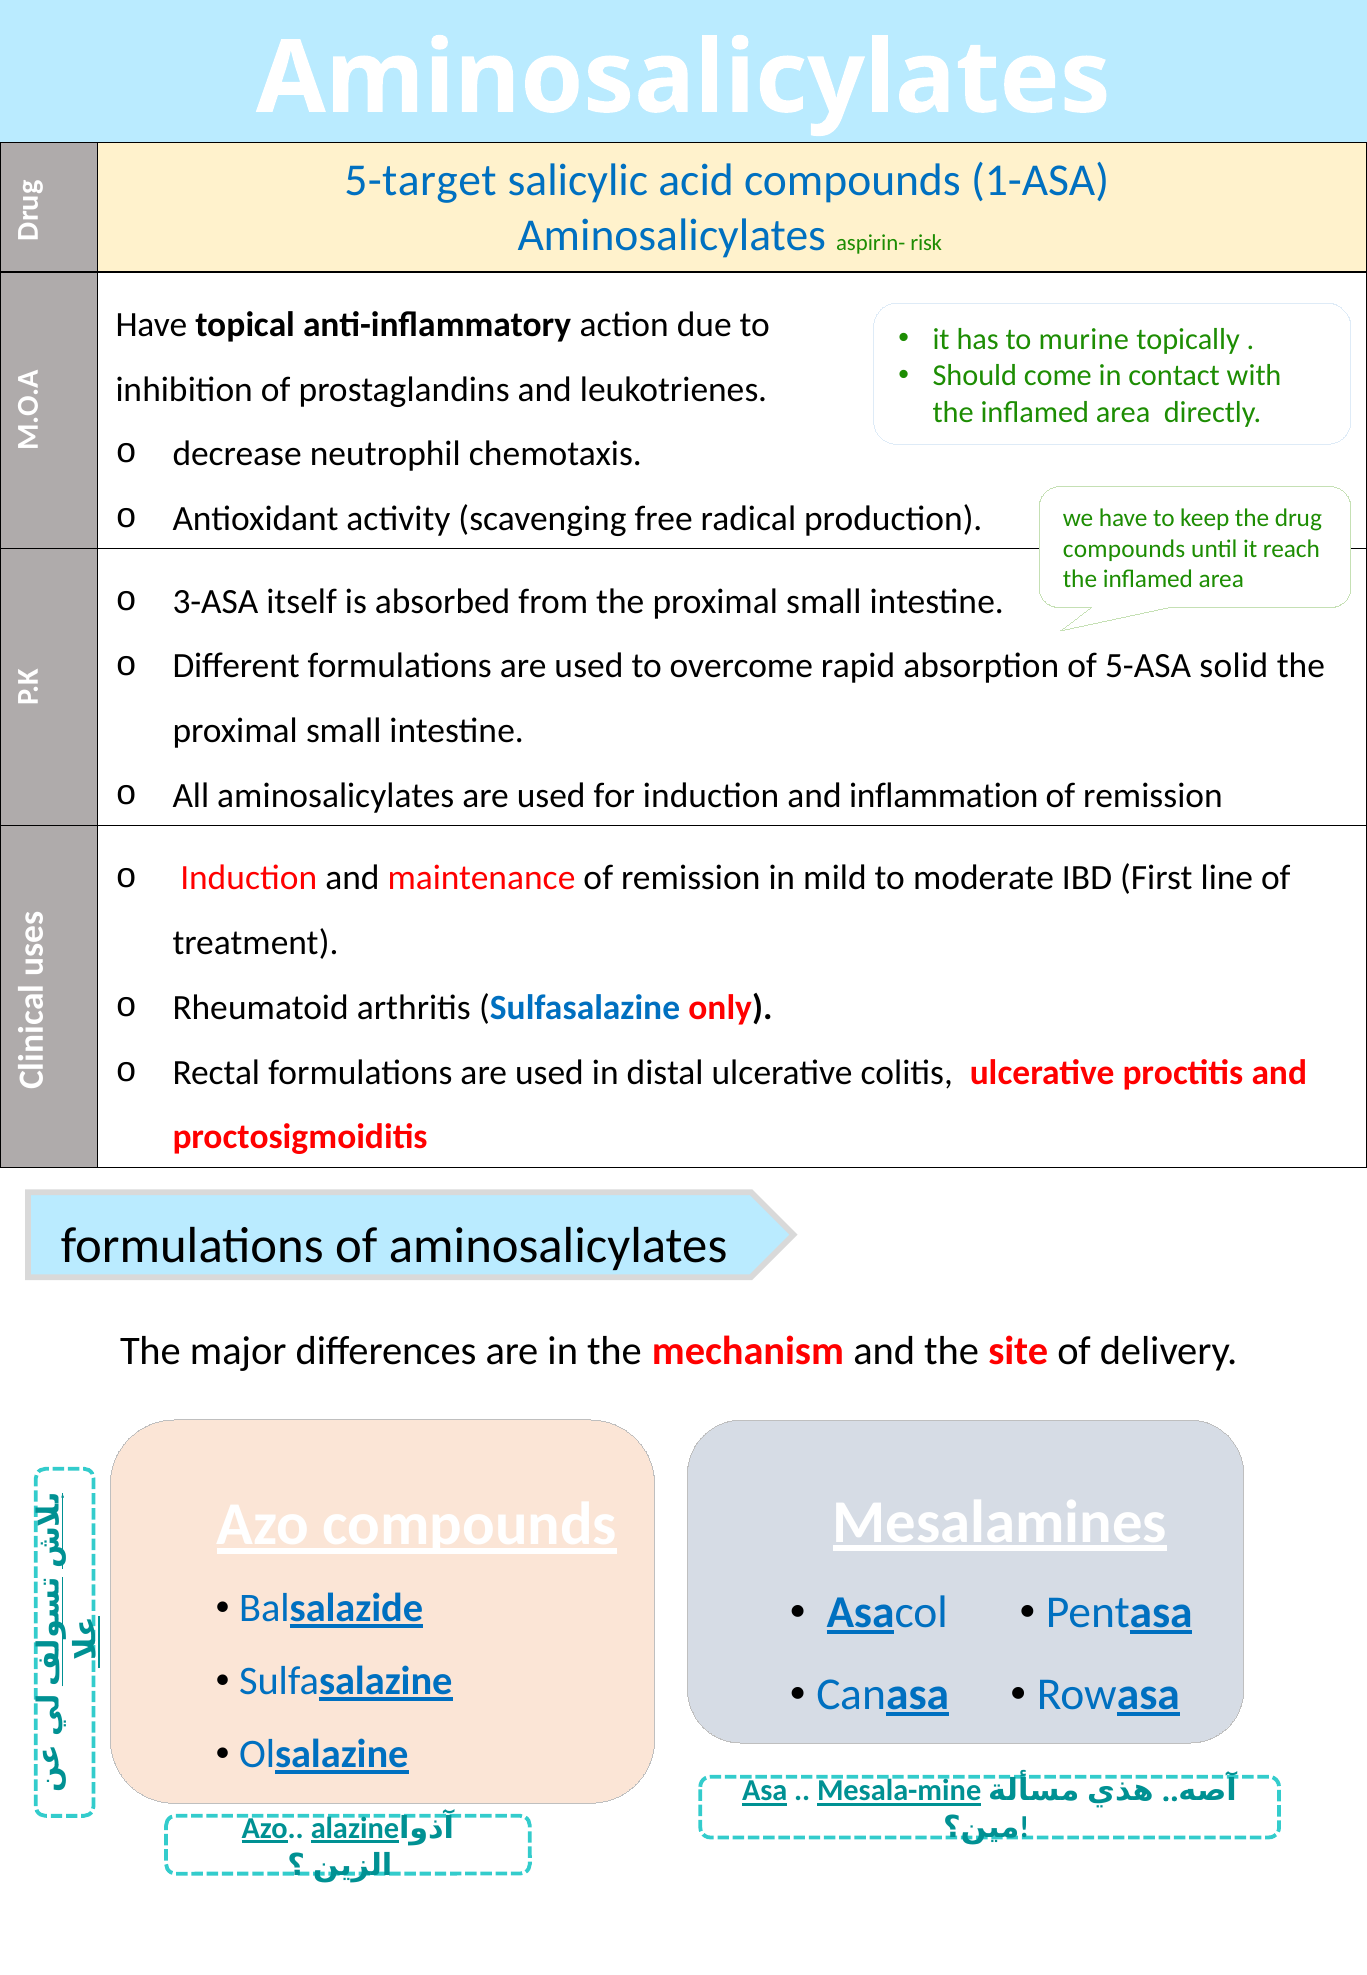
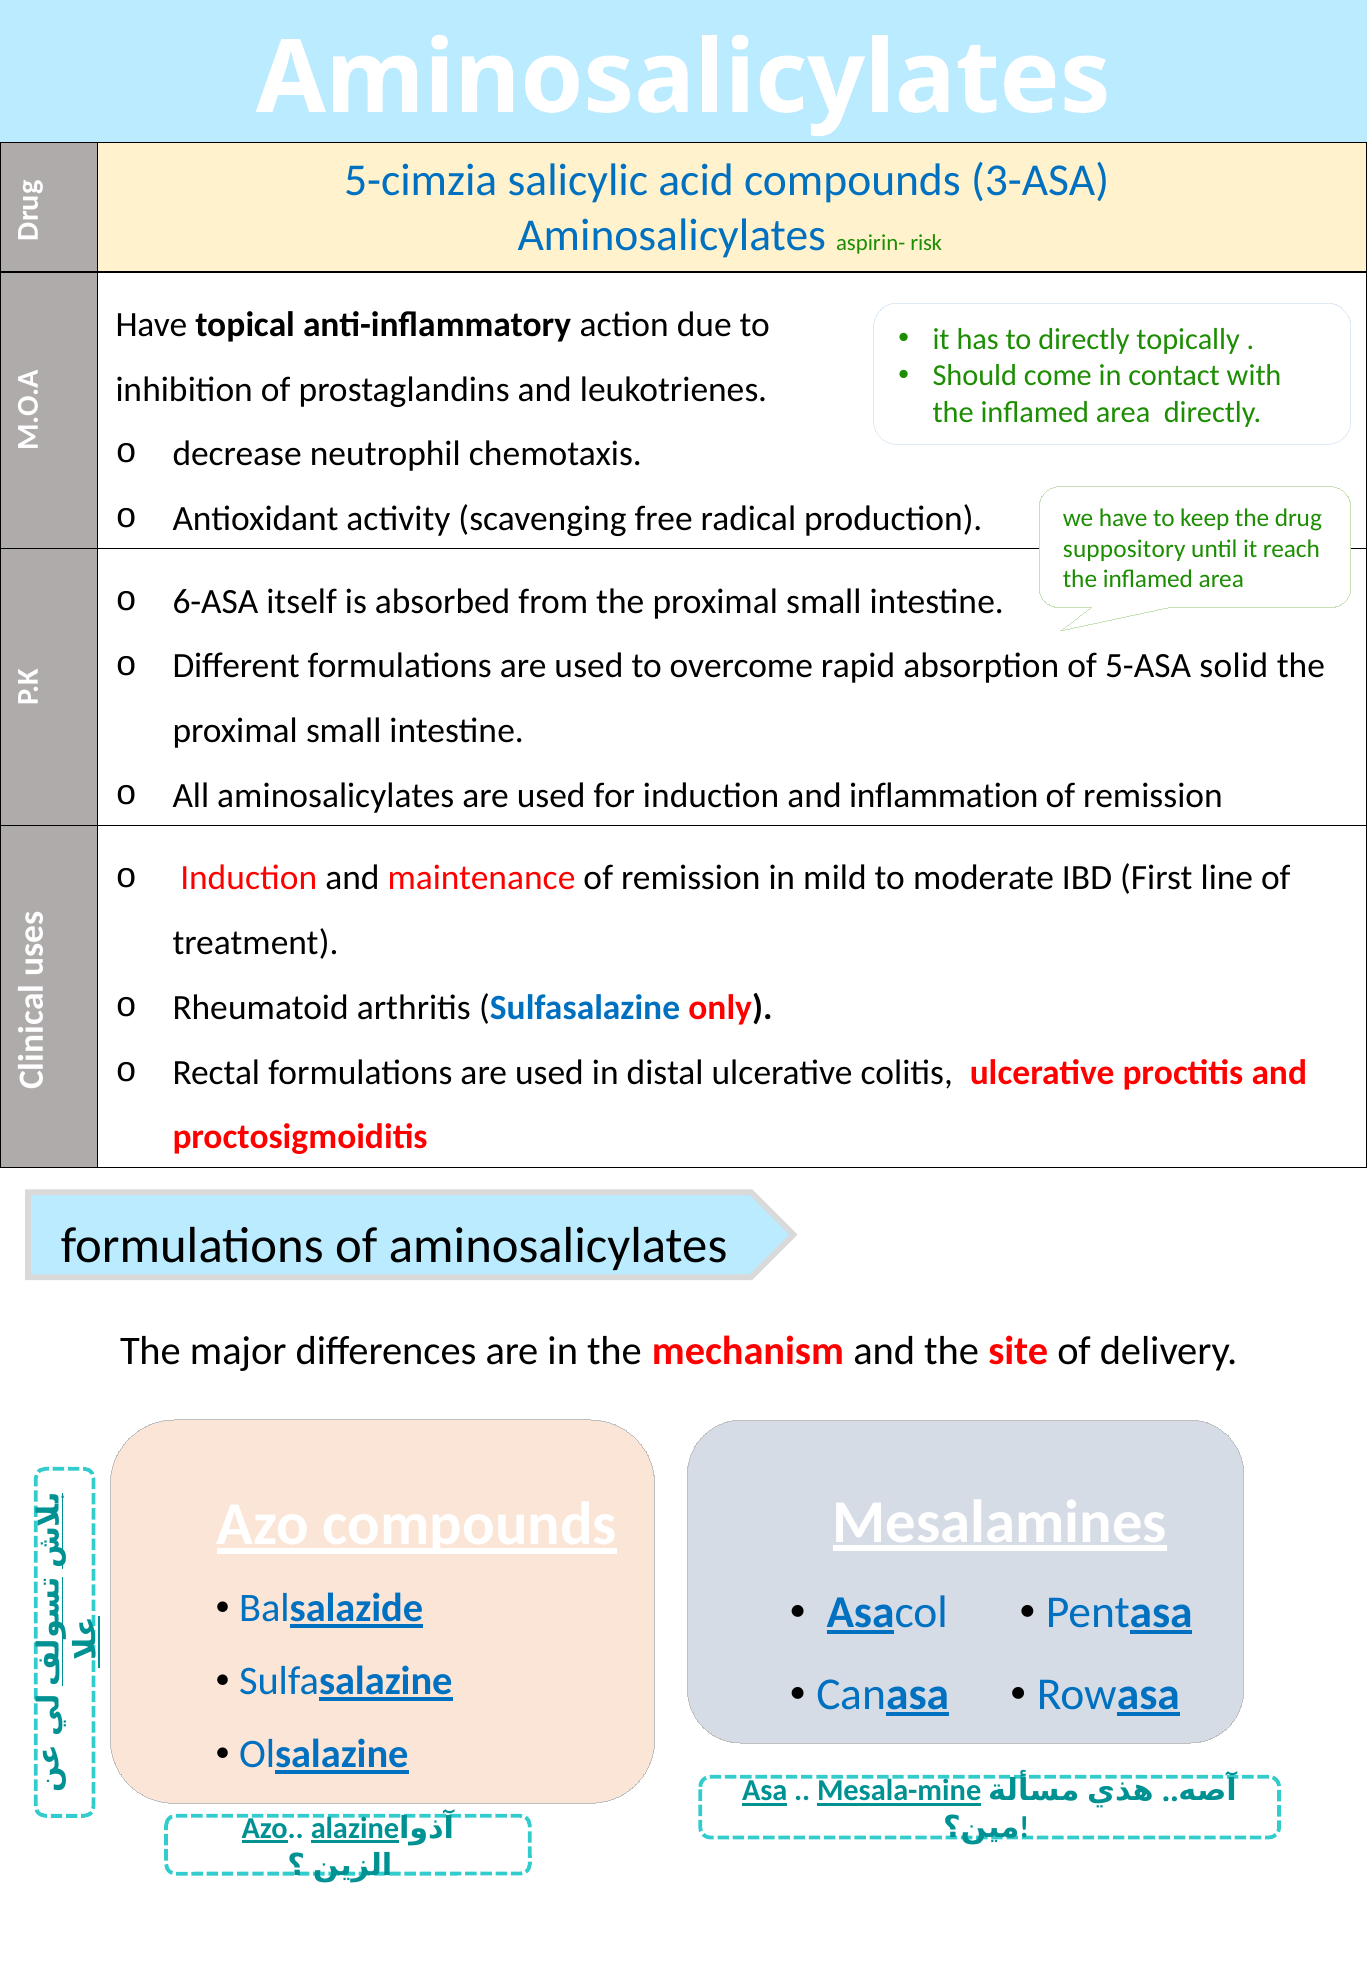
5-target: 5-target -> 5-cimzia (421, 180)
1-ASA: 1-ASA -> 3-ASA (1040, 180)
to murine: murine -> directly (1084, 339)
compounds: compounds -> suppository (1124, 549)
3-ASA: 3-ASA -> 6-ASA (215, 601)
